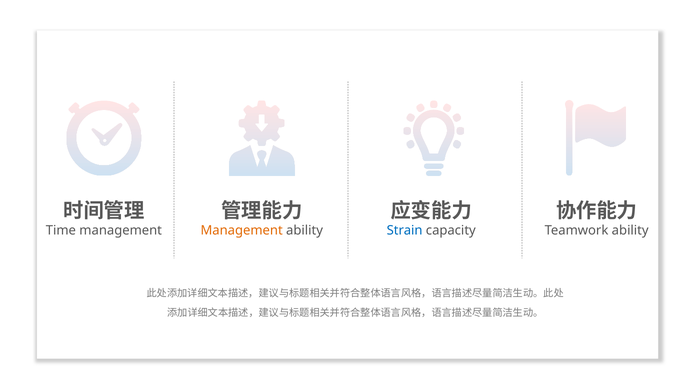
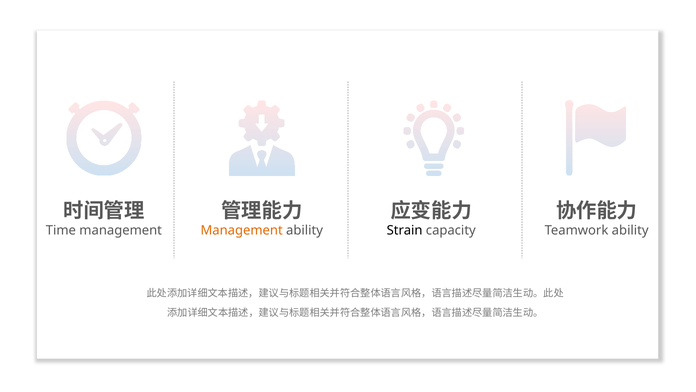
Strain colour: blue -> black (405, 230)
